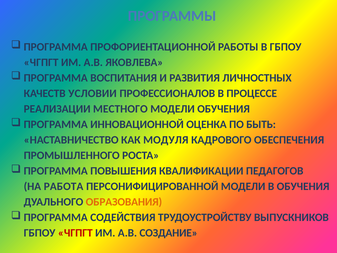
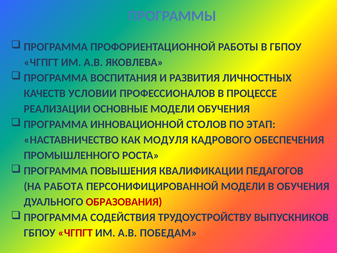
МЕСТНОГО: МЕСТНОГО -> ОСНОВНЫЕ (120, 109)
ОЦЕНКА: ОЦЕНКА -> СТОЛОВ (206, 124)
БЫТЬ: БЫТЬ -> ЭТАП (261, 124)
ОБРАЗОВАНИЯ colour: orange -> red (124, 202)
СОЗДАНИЕ: СОЗДАНИЕ -> ПОБЕДАМ (169, 233)
